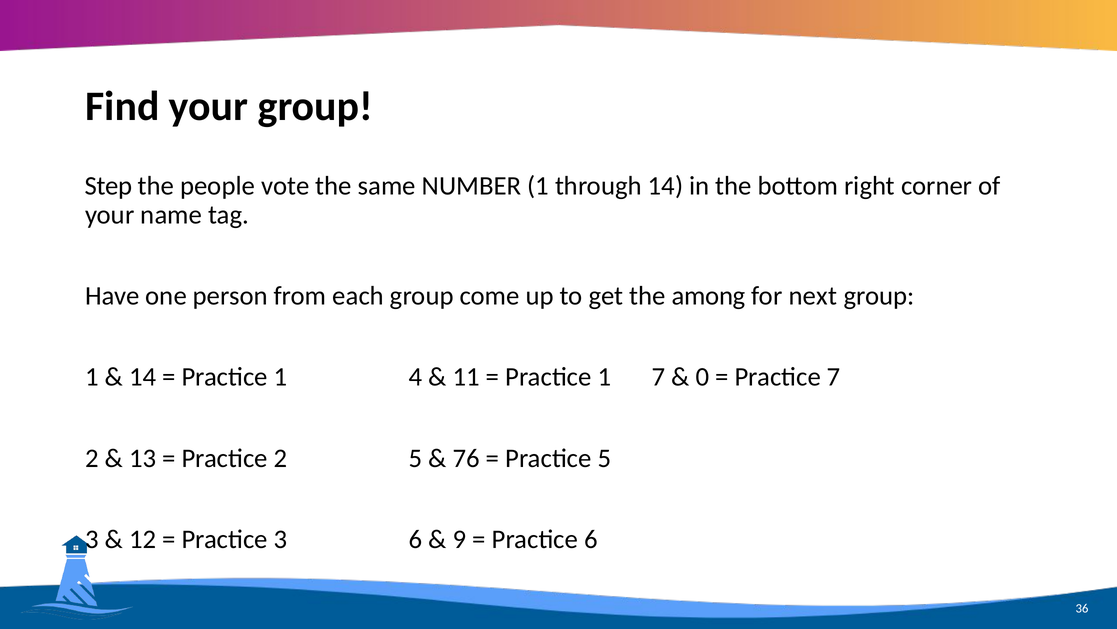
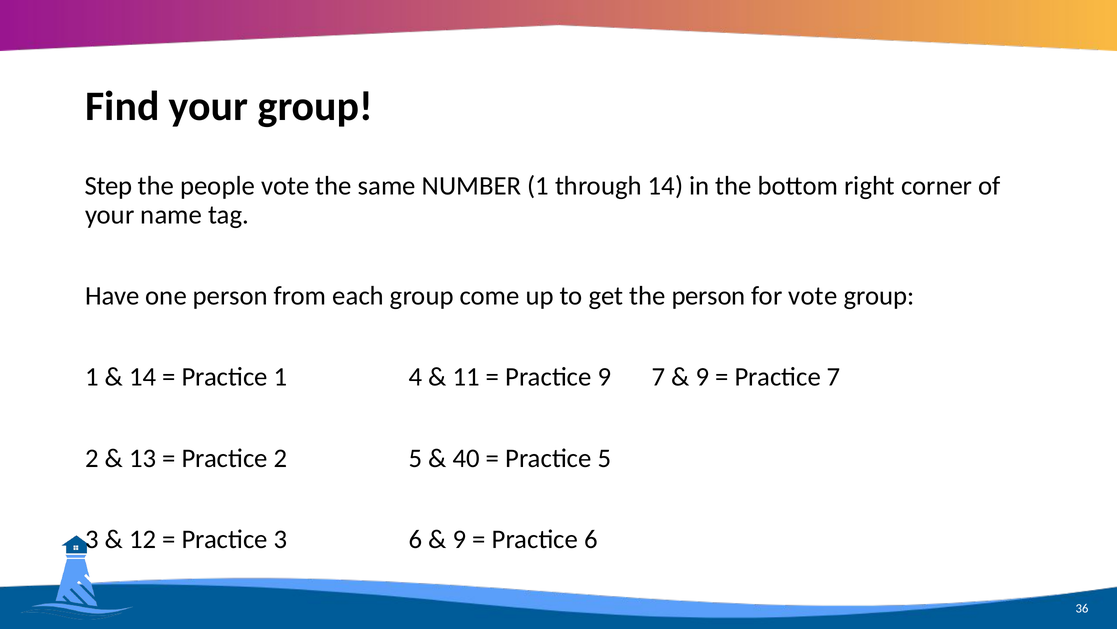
the among: among -> person (709, 296)
for next: next -> vote (813, 296)
1: 1 -> 9 (604, 377)
0: 0 -> 9 (702, 377)
76: 76 -> 40 (466, 458)
